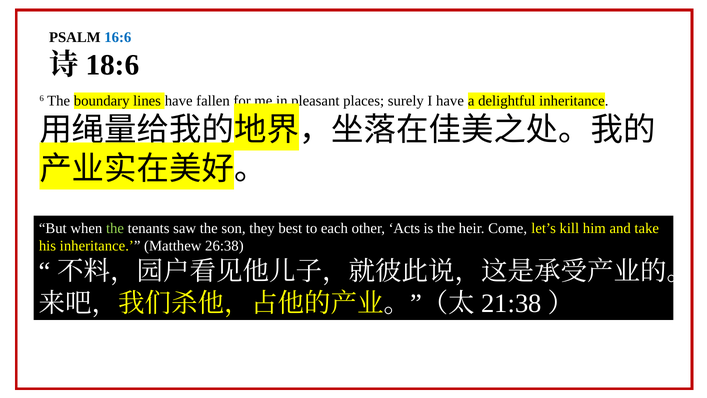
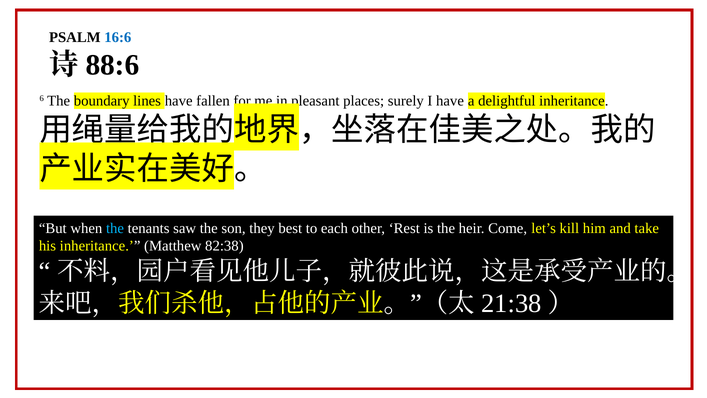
18:6: 18:6 -> 88:6 (113, 65)
the colour: light green -> light blue (115, 228)
Acts: Acts -> Rest (404, 228)
26:38: 26:38 -> 82:38 (224, 246)
